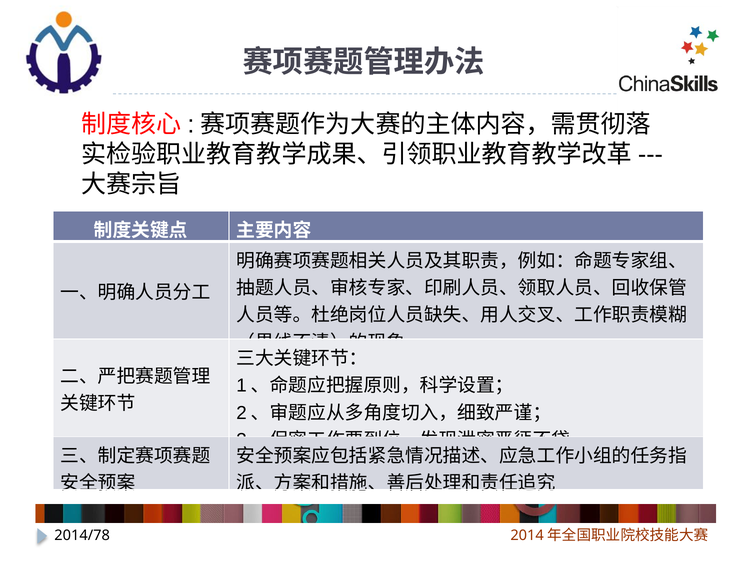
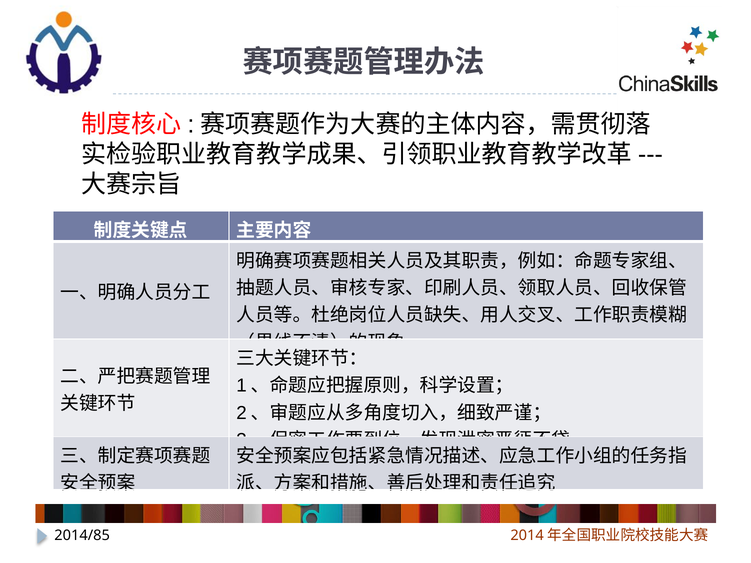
2014/78: 2014/78 -> 2014/85 (82, 536)
